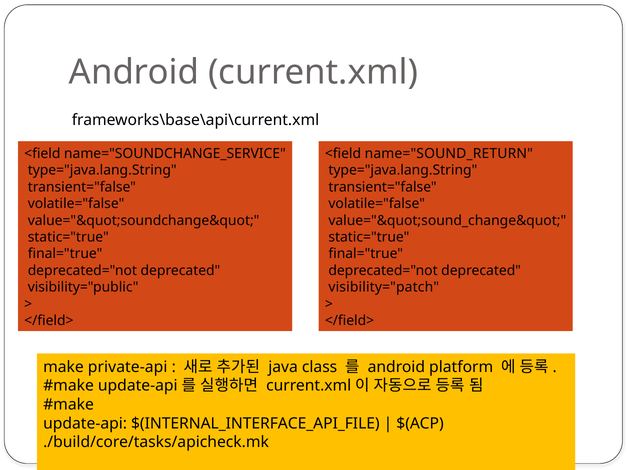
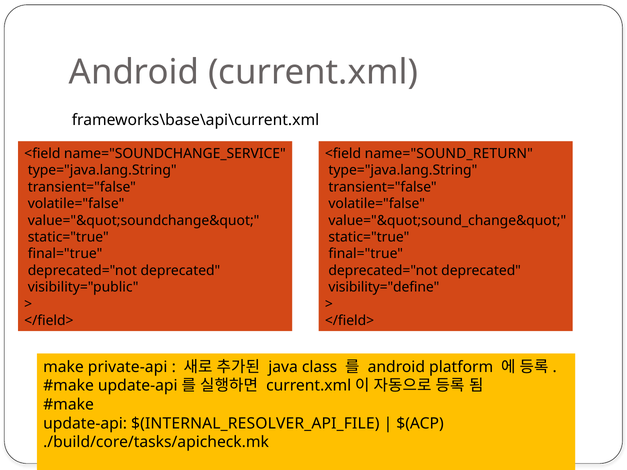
visibility="patch: visibility="patch -> visibility="define (384, 287)
$(INTERNAL_INTERFACE_API_FILE: $(INTERNAL_INTERFACE_API_FILE -> $(INTERNAL_RESOLVER_API_FILE (255, 424)
